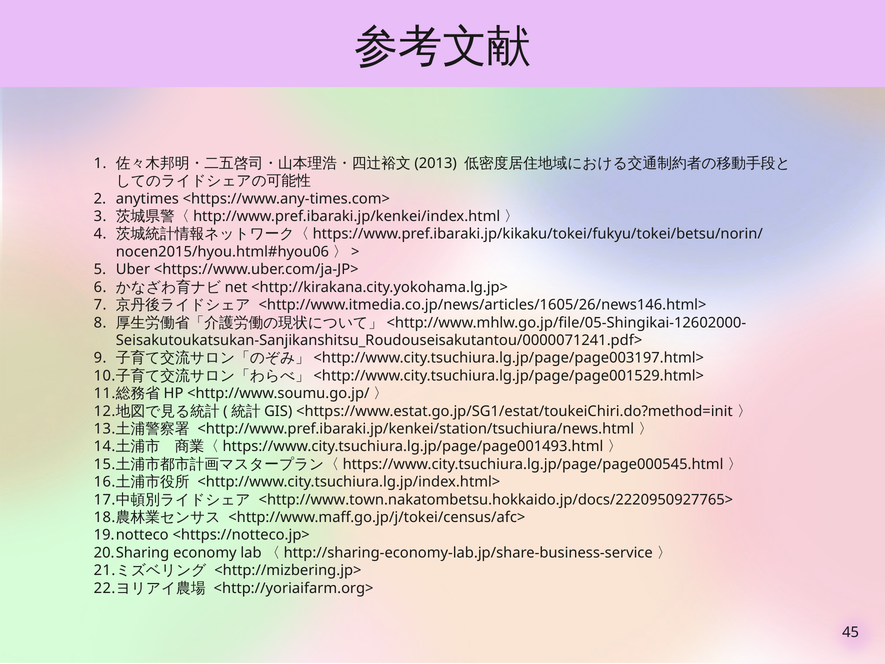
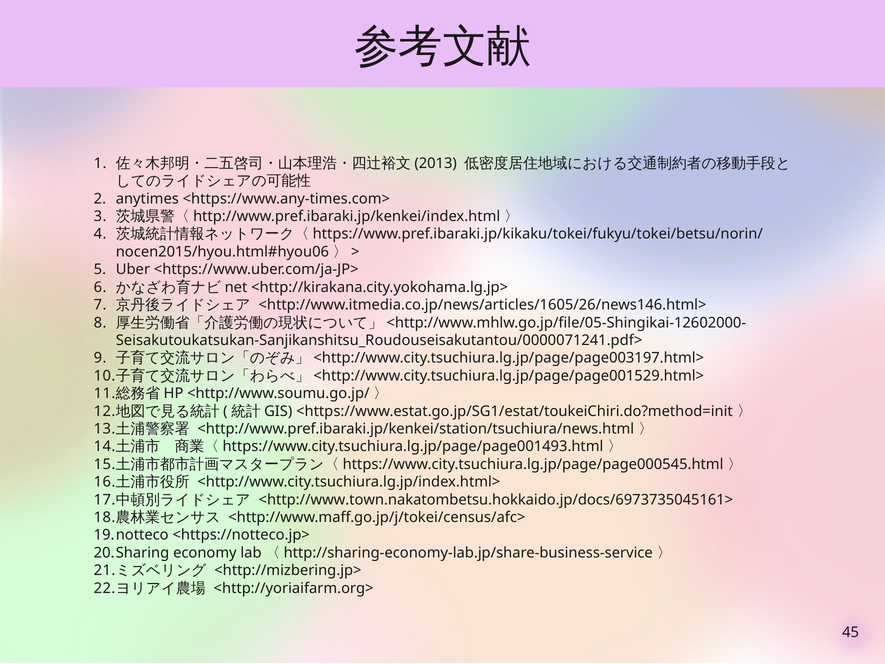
<http://www.town.nakatombetsu.hokkaido.jp/docs/2220950927765>: <http://www.town.nakatombetsu.hokkaido.jp/docs/2220950927765> -> <http://www.town.nakatombetsu.hokkaido.jp/docs/6973735045161> (496, 500)
